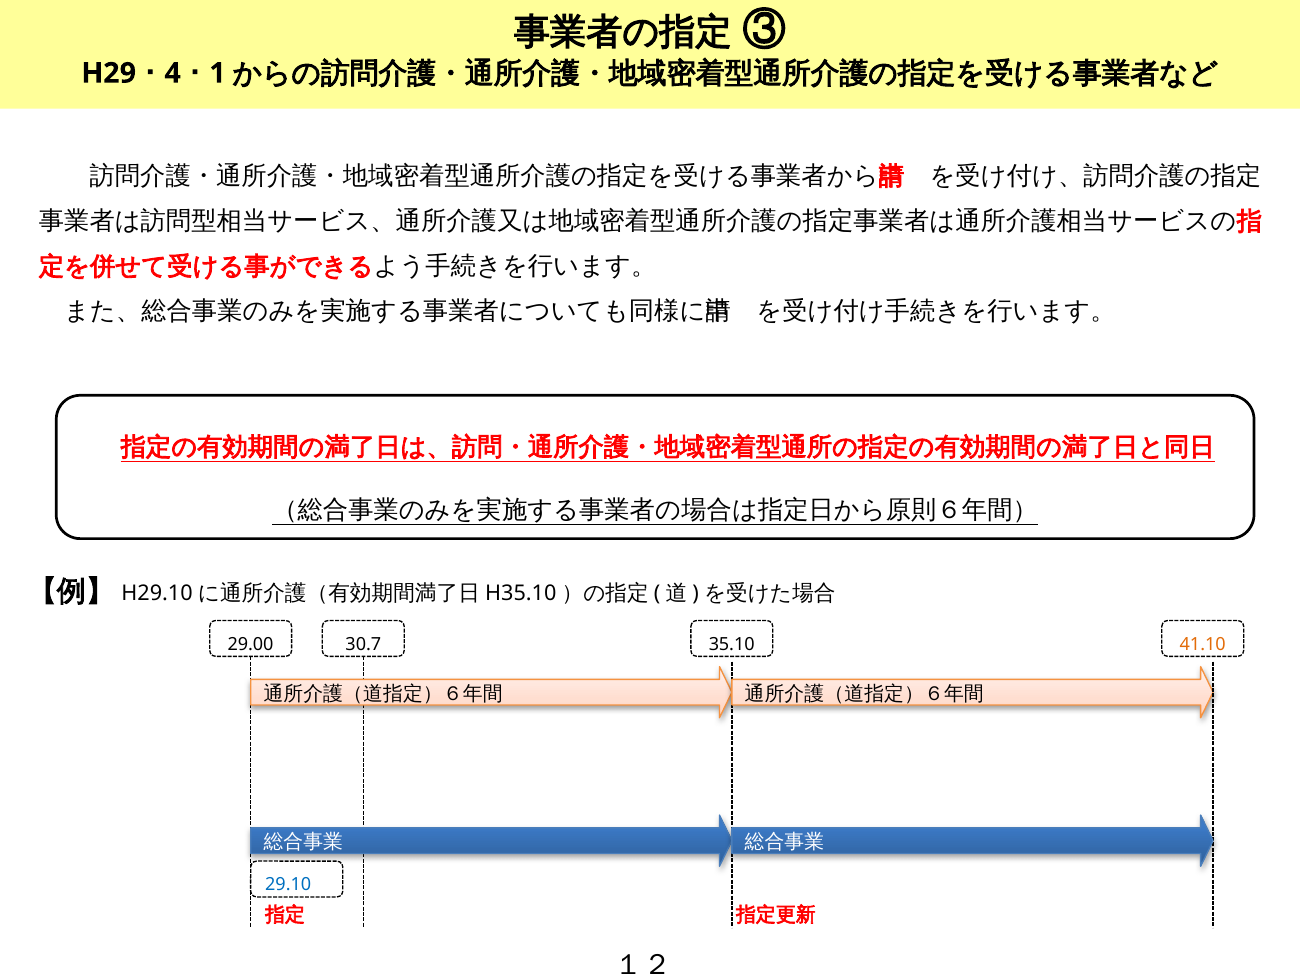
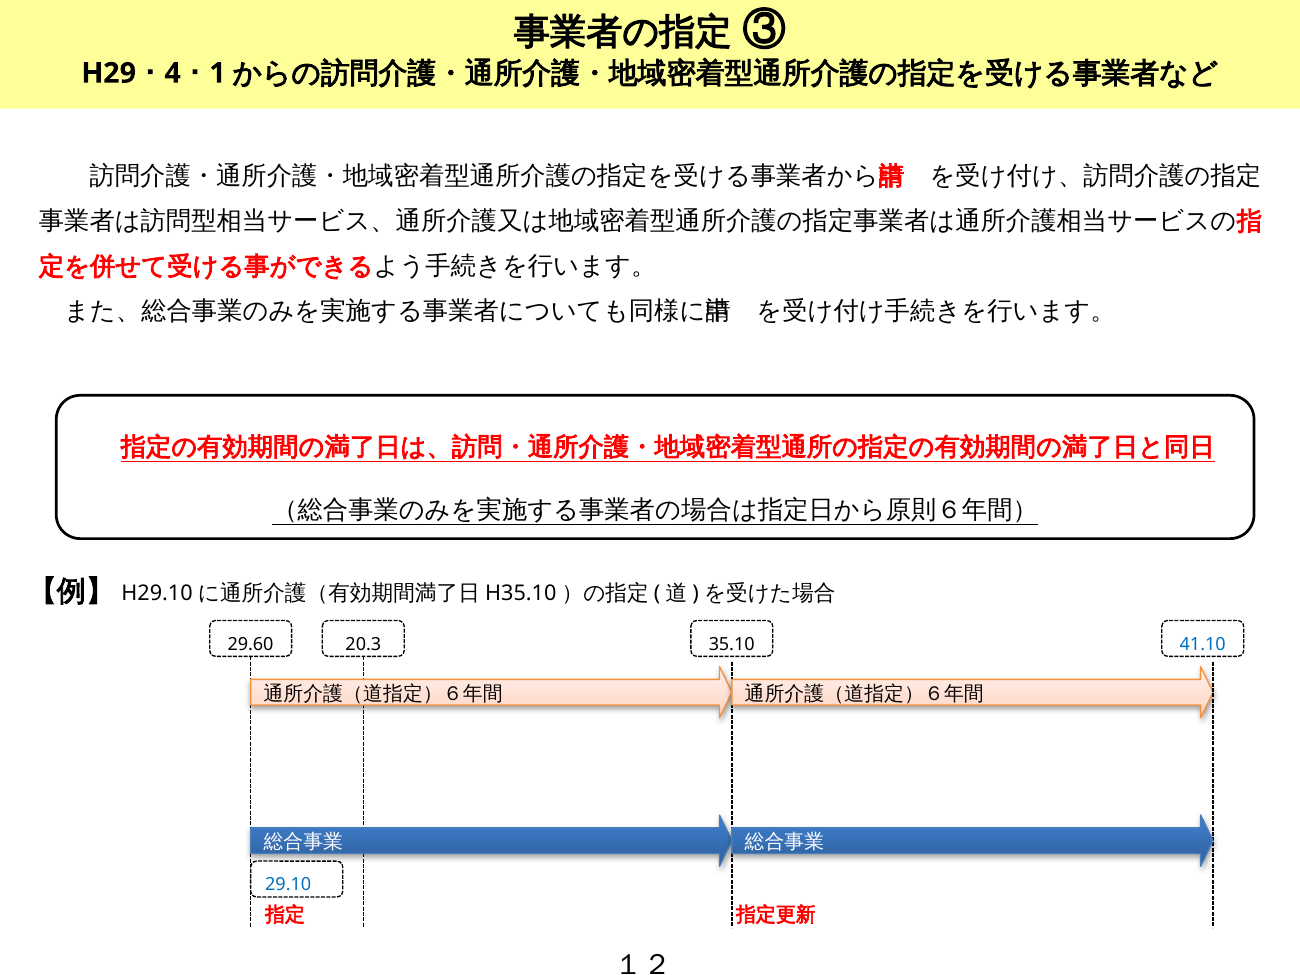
29.00: 29.00 -> 29.60 (251, 644)
30.7: 30.7 -> 20.3 (363, 644)
41.10 colour: orange -> blue (1203, 644)
